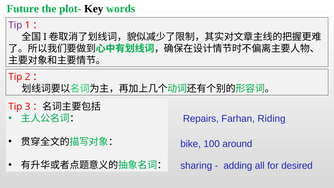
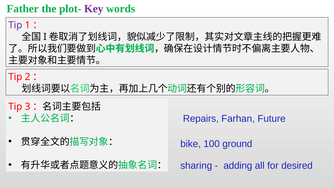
Future: Future -> Father (23, 9)
Key colour: black -> purple (94, 9)
Riding: Riding -> Future (272, 119)
around: around -> ground (237, 144)
